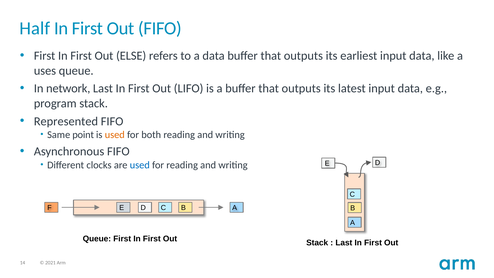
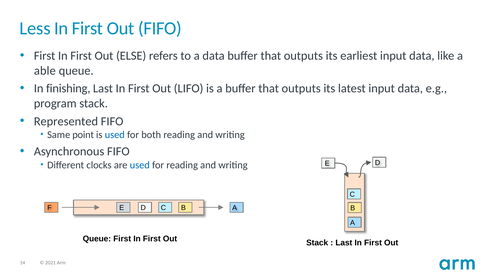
Half: Half -> Less (35, 28)
uses: uses -> able (45, 71)
network: network -> finishing (68, 88)
used colour: orange -> blue (115, 135)
